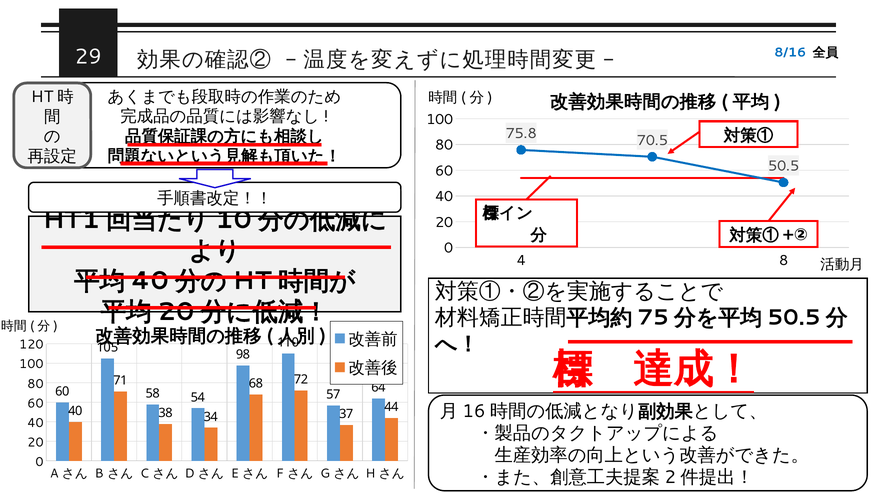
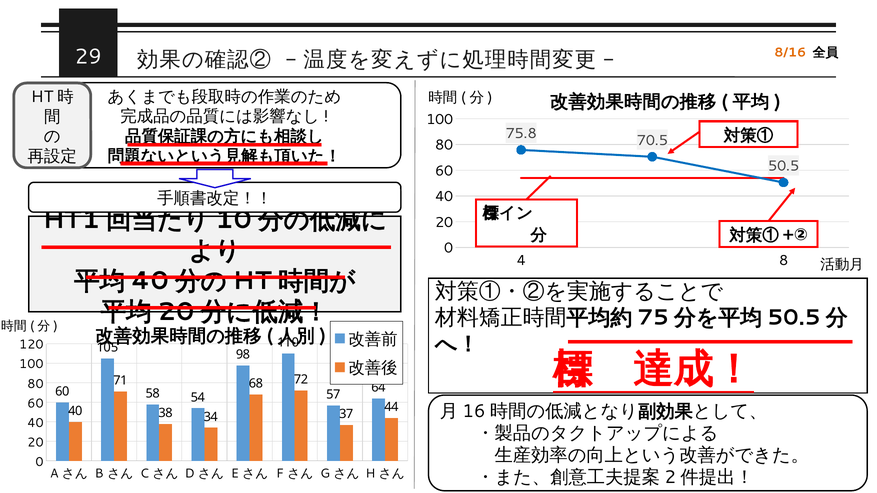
8/16 colour: blue -> orange (790, 52)
